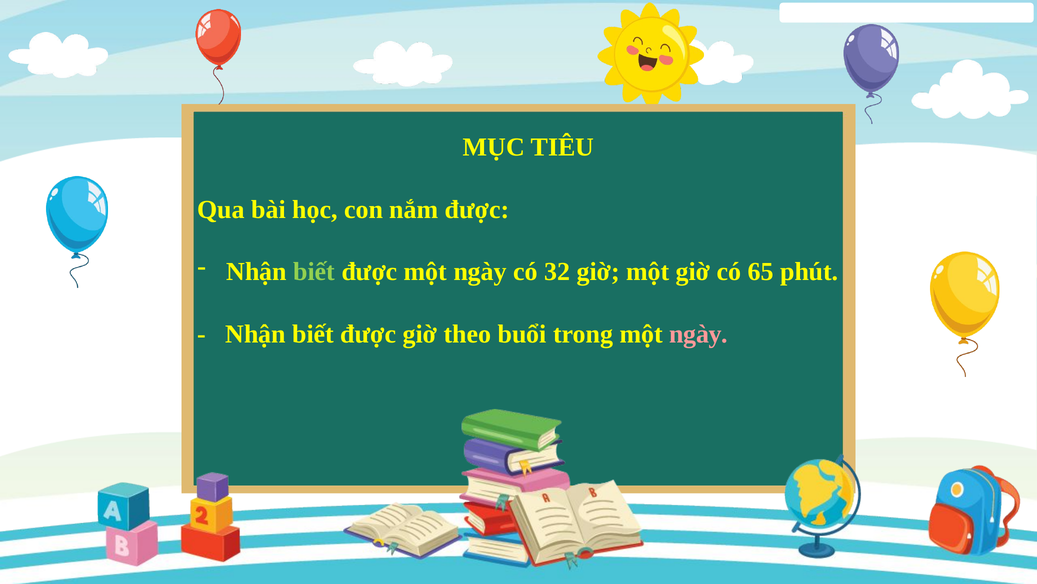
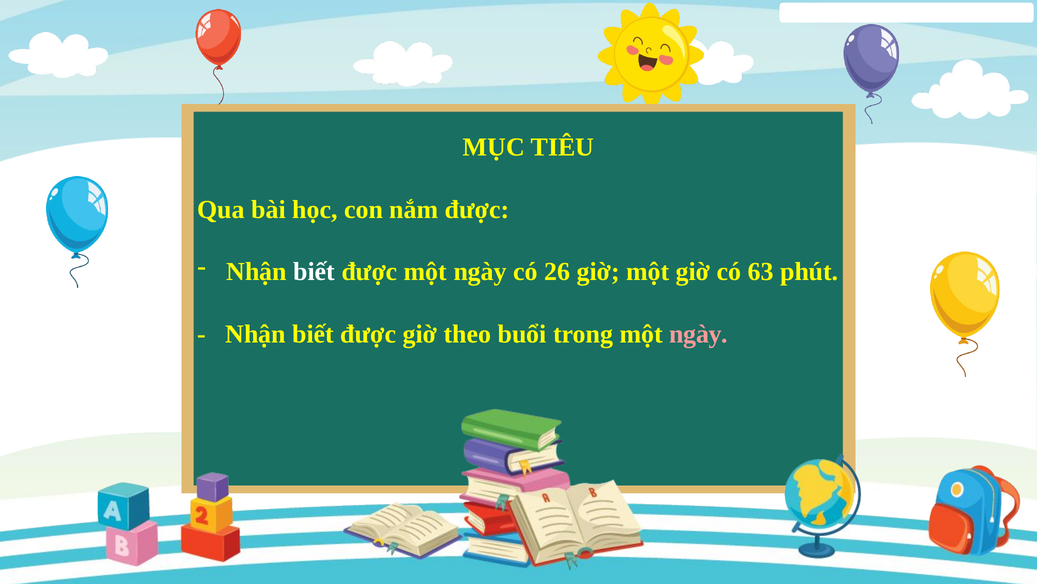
biết colour: light green -> white (314, 272)
32: 32 -> 26 (557, 272)
65: 65 -> 63 (761, 272)
